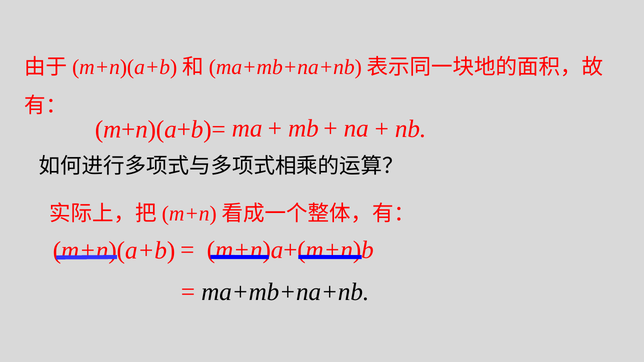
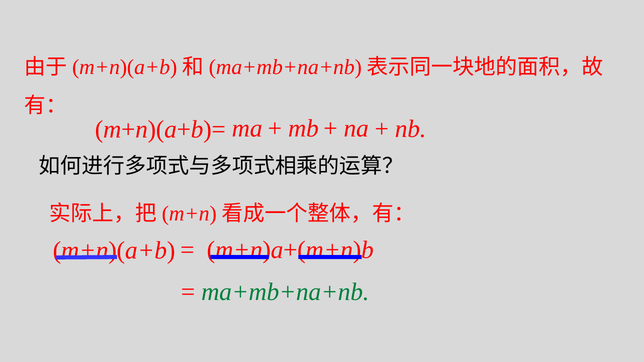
ma+mb+na+nb colour: black -> green (285, 292)
